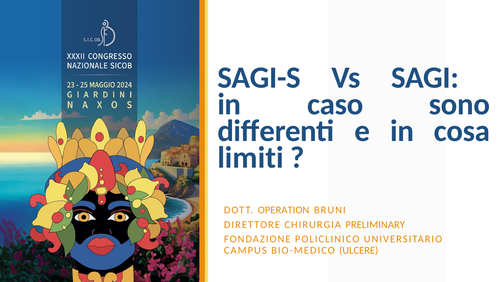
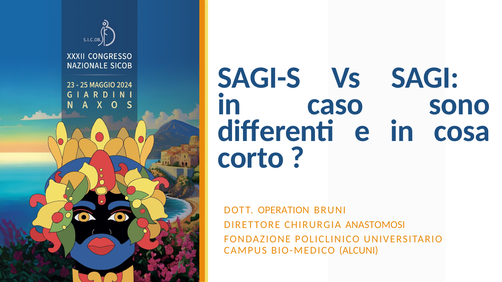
limiti: limiti -> corto (251, 158)
PRELIMINARY: PRELIMINARY -> ANASTOMOSI (375, 225)
ULCERE: ULCERE -> ALCUNI (359, 251)
